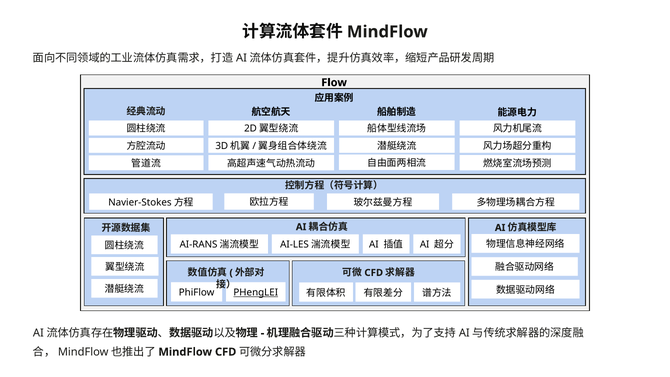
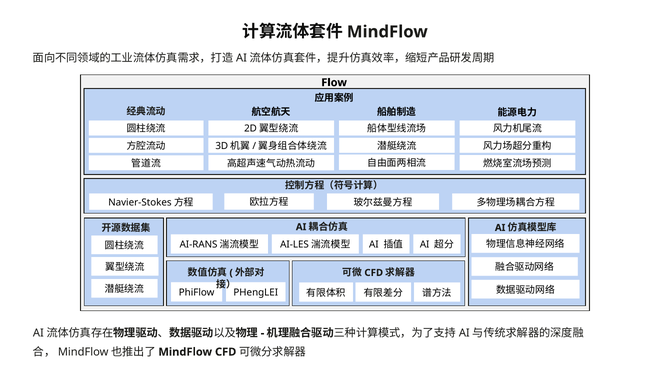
PHengLEI underline: present -> none (256, 292)
